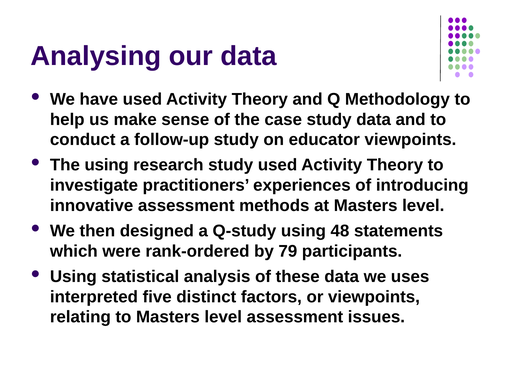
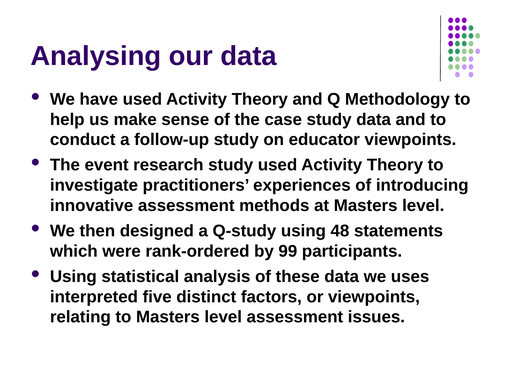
The using: using -> event (107, 165)
79: 79 -> 99 (288, 251)
